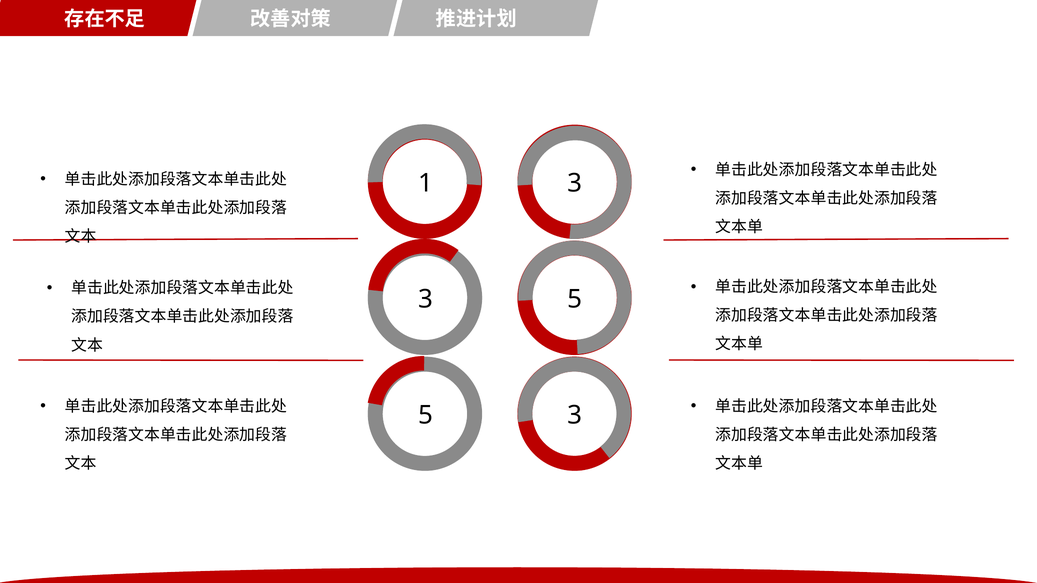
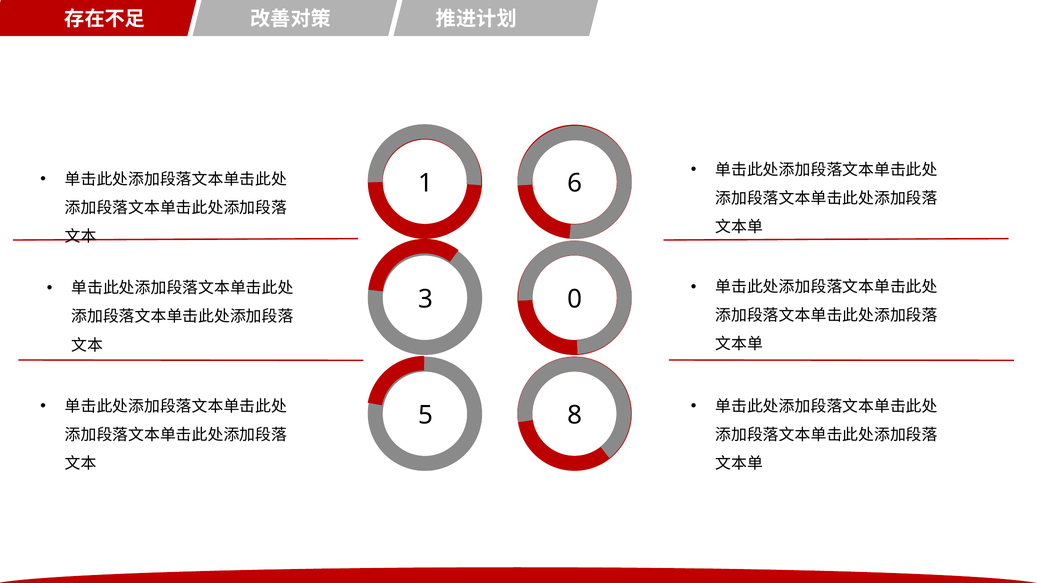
1 3: 3 -> 6 (575, 183)
3 5: 5 -> 0 (575, 299)
5 3: 3 -> 8 (575, 415)
